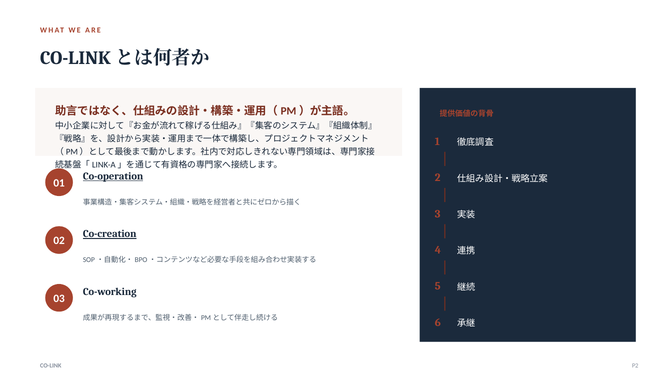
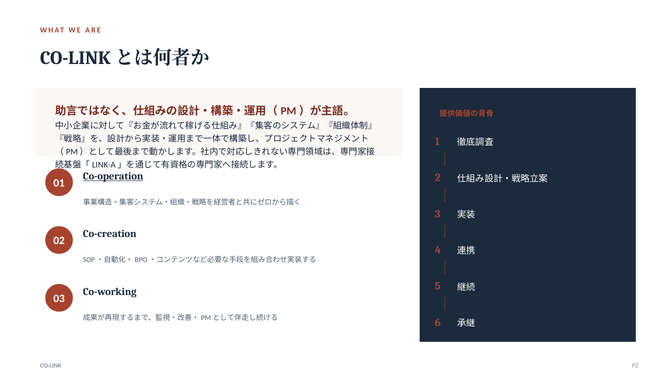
Co-creation underline: present -> none (110, 234)
